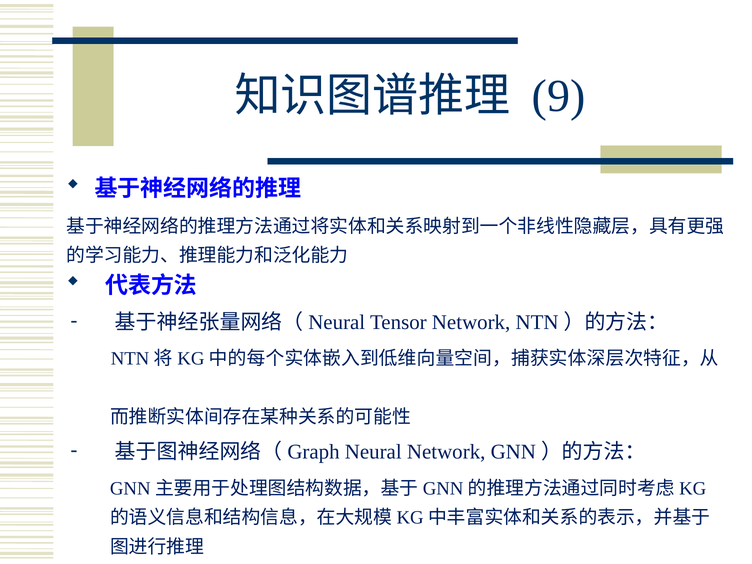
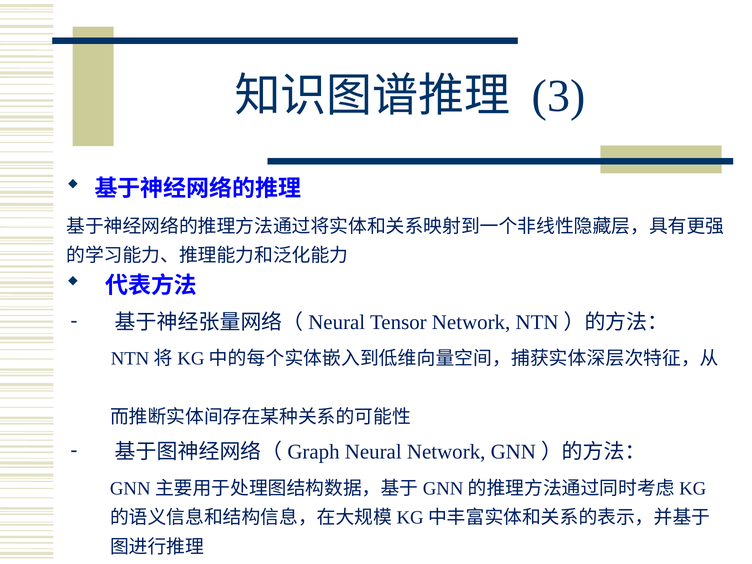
9: 9 -> 3 (559, 96)
